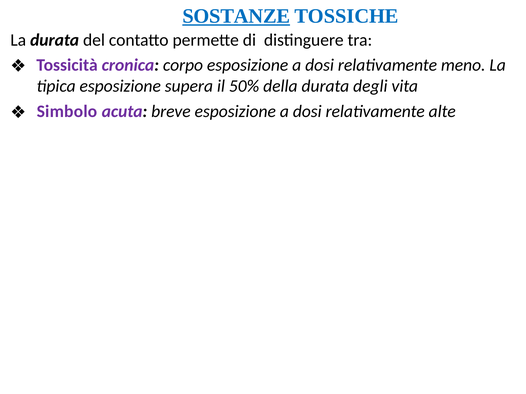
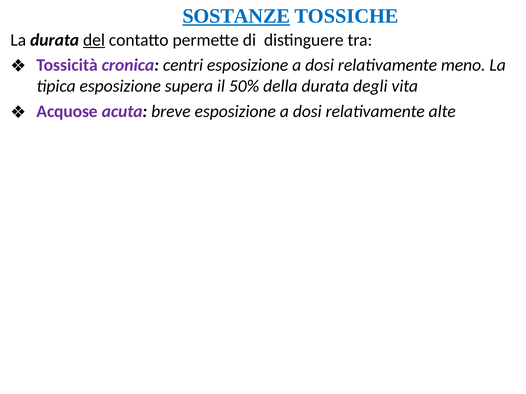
del underline: none -> present (94, 40)
corpo: corpo -> centri (183, 65)
Simbolo: Simbolo -> Acquose (67, 112)
